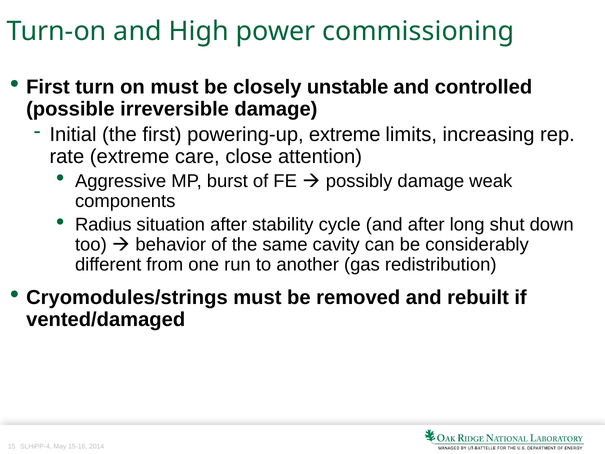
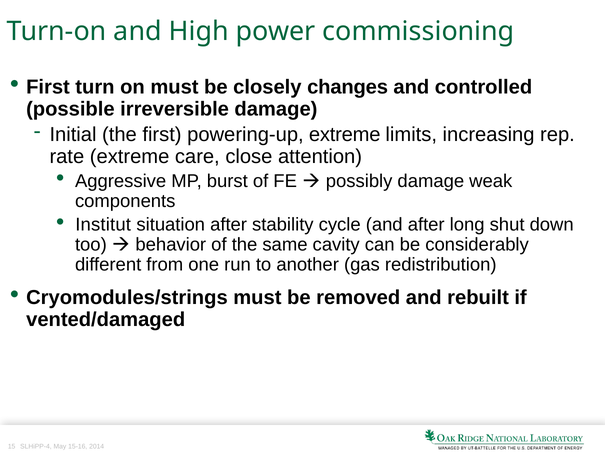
unstable: unstable -> changes (348, 87)
Radius: Radius -> Institut (103, 225)
